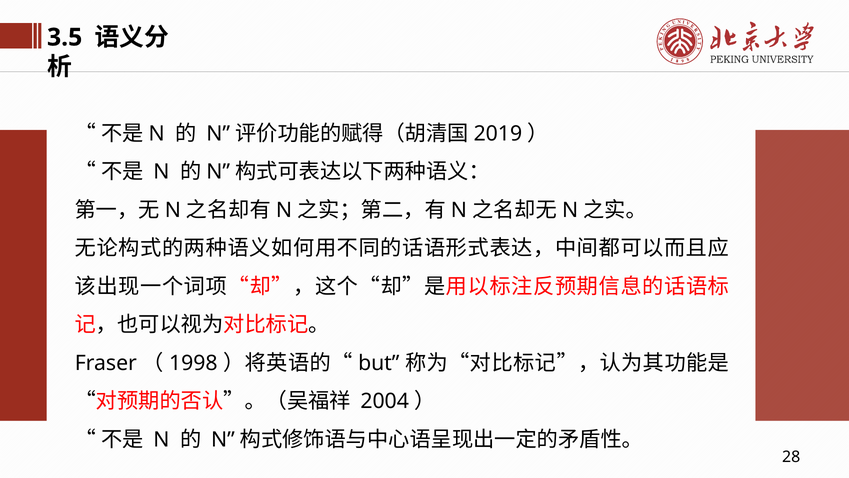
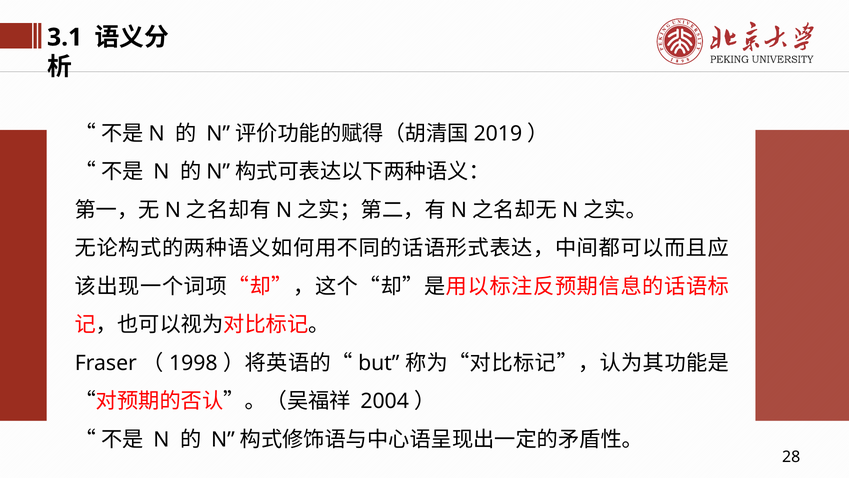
3.5: 3.5 -> 3.1 (65, 37)
